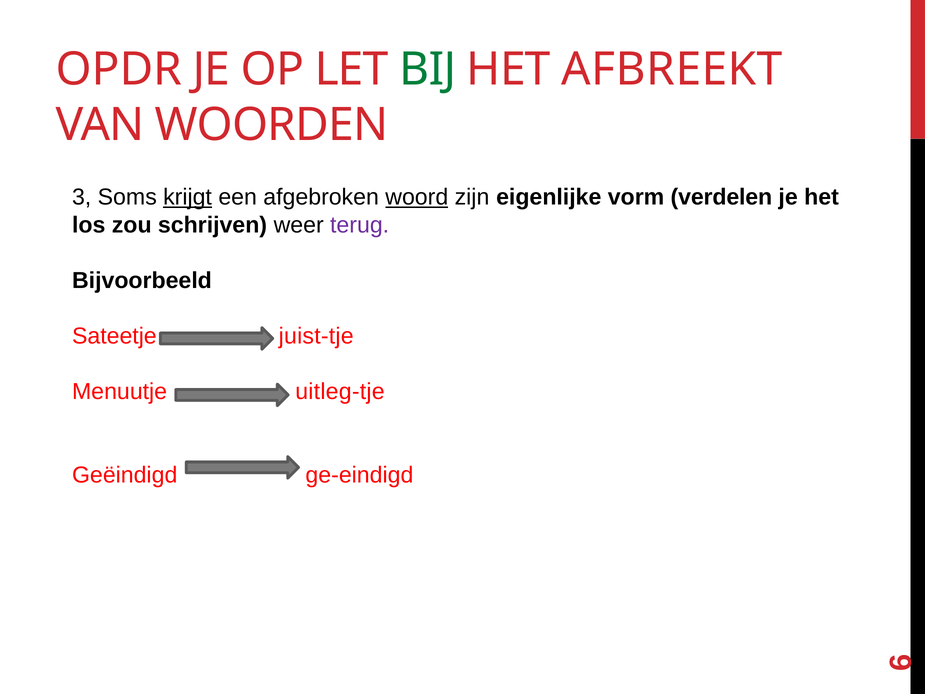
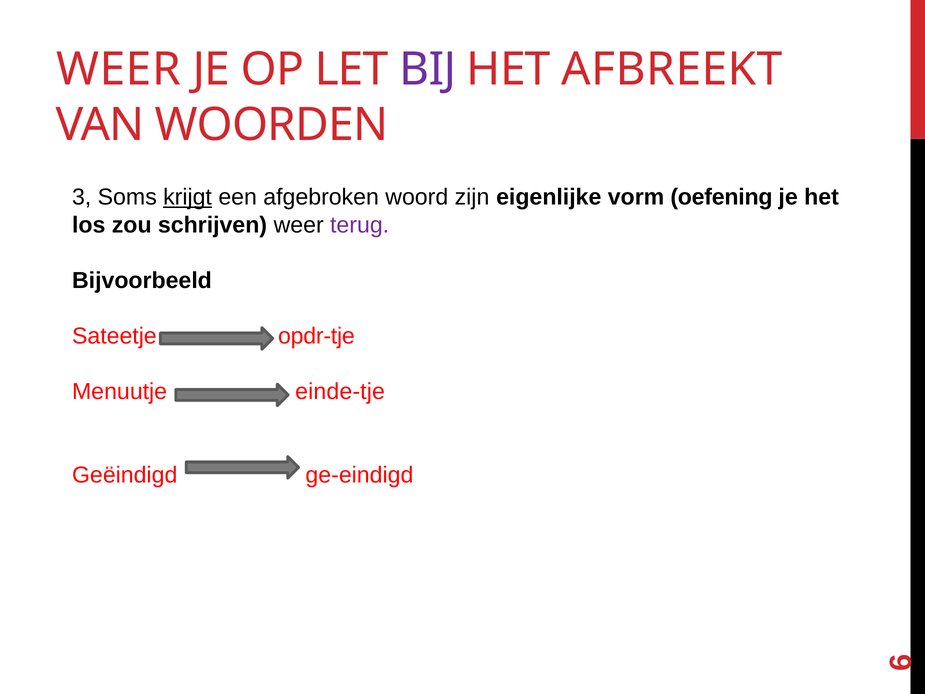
OPDR: OPDR -> WEER (119, 70)
BIJ colour: green -> purple (428, 70)
woord underline: present -> none (417, 197)
verdelen: verdelen -> oefening (721, 197)
juist-tje: juist-tje -> opdr-tje (316, 336)
uitleg-tje: uitleg-tje -> einde-tje (340, 392)
